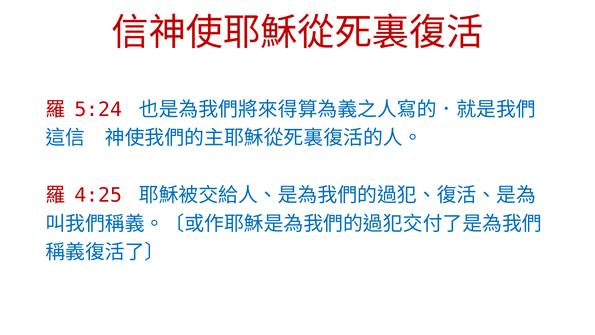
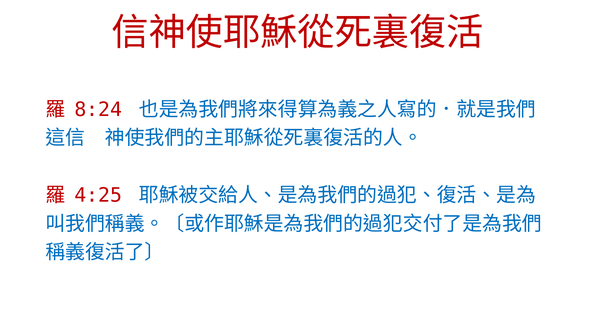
5:24: 5:24 -> 8:24 (98, 109)
